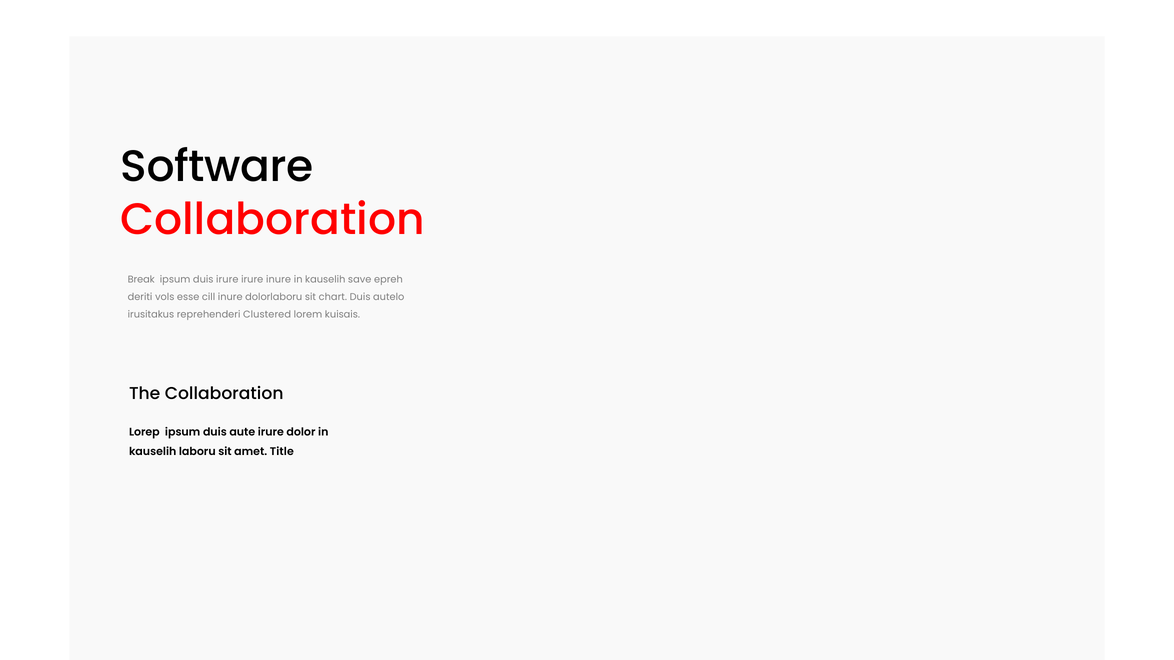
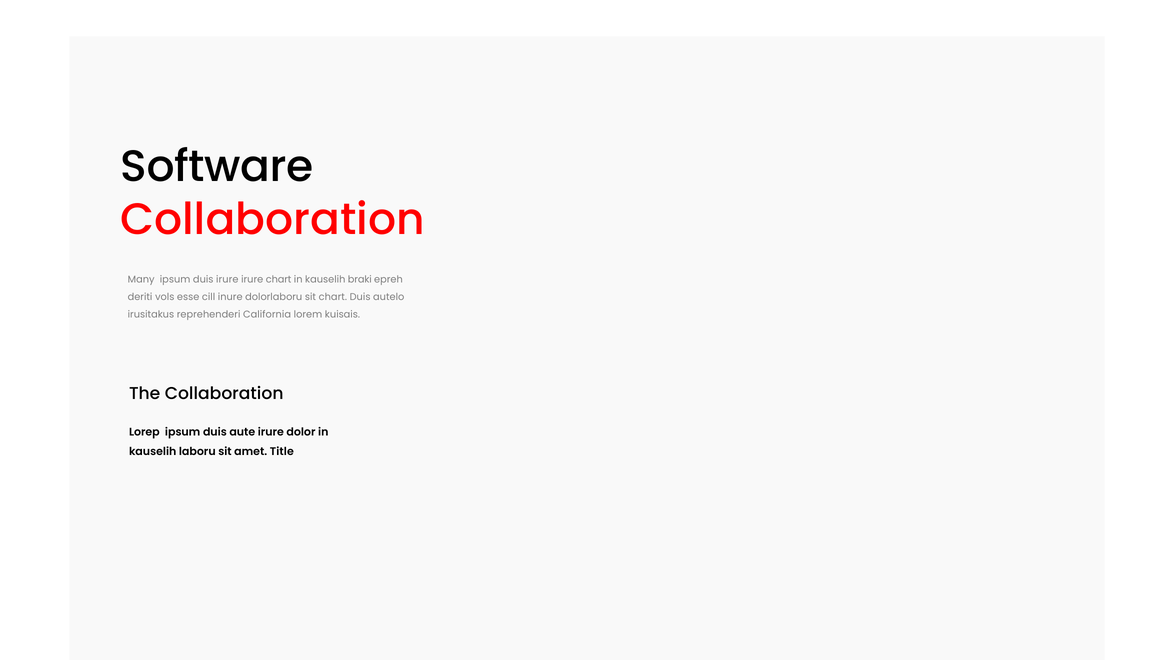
Break: Break -> Many (141, 280)
irure inure: inure -> chart (279, 280)
save: save -> braki (360, 280)
Clustered: Clustered -> California (267, 315)
